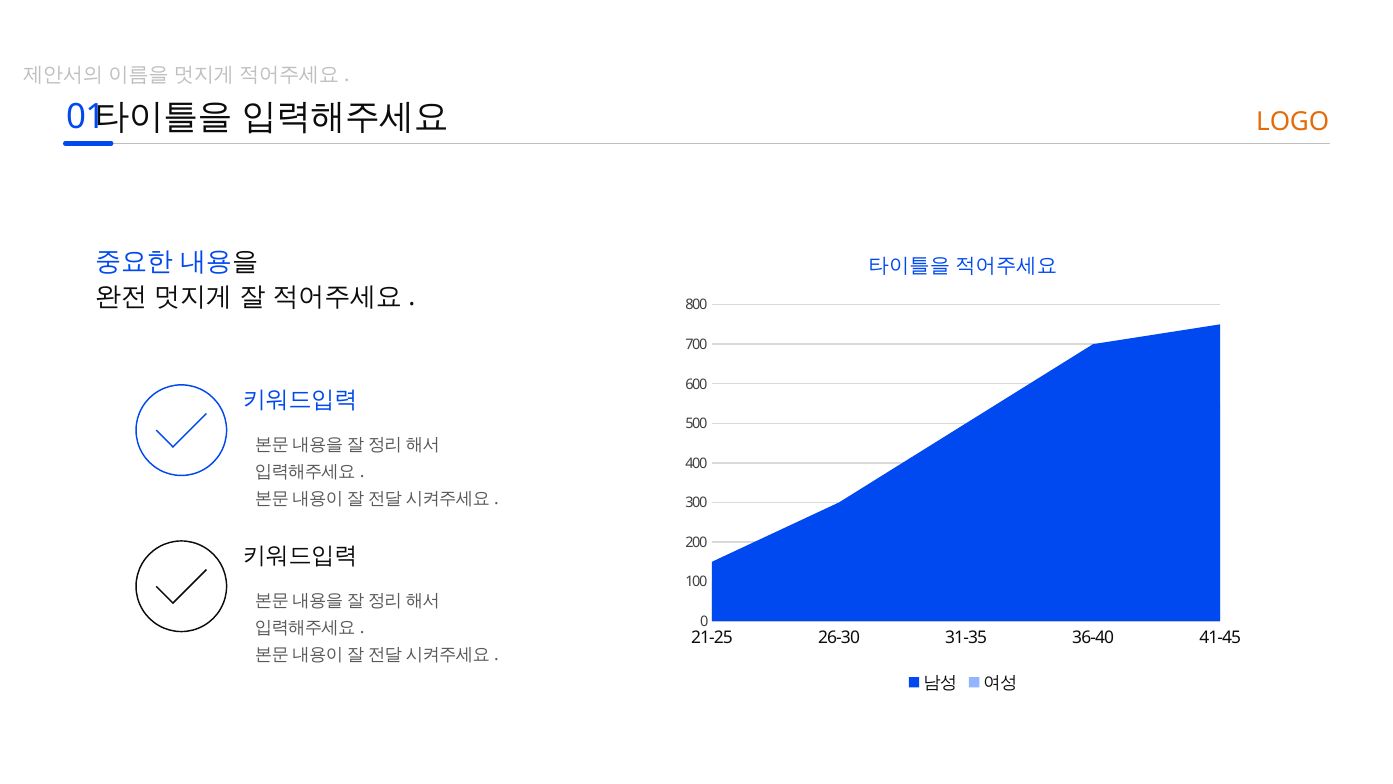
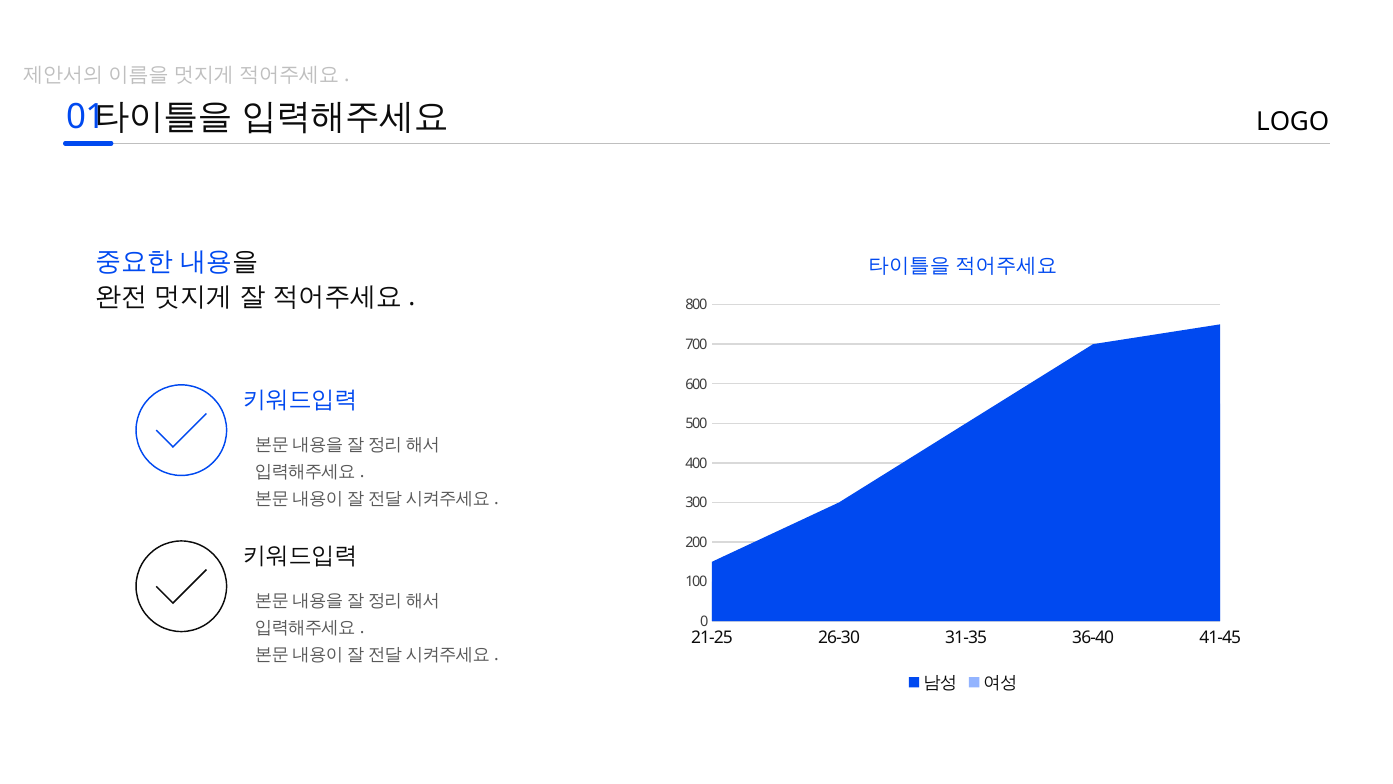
LOGO colour: orange -> black (1293, 122)
